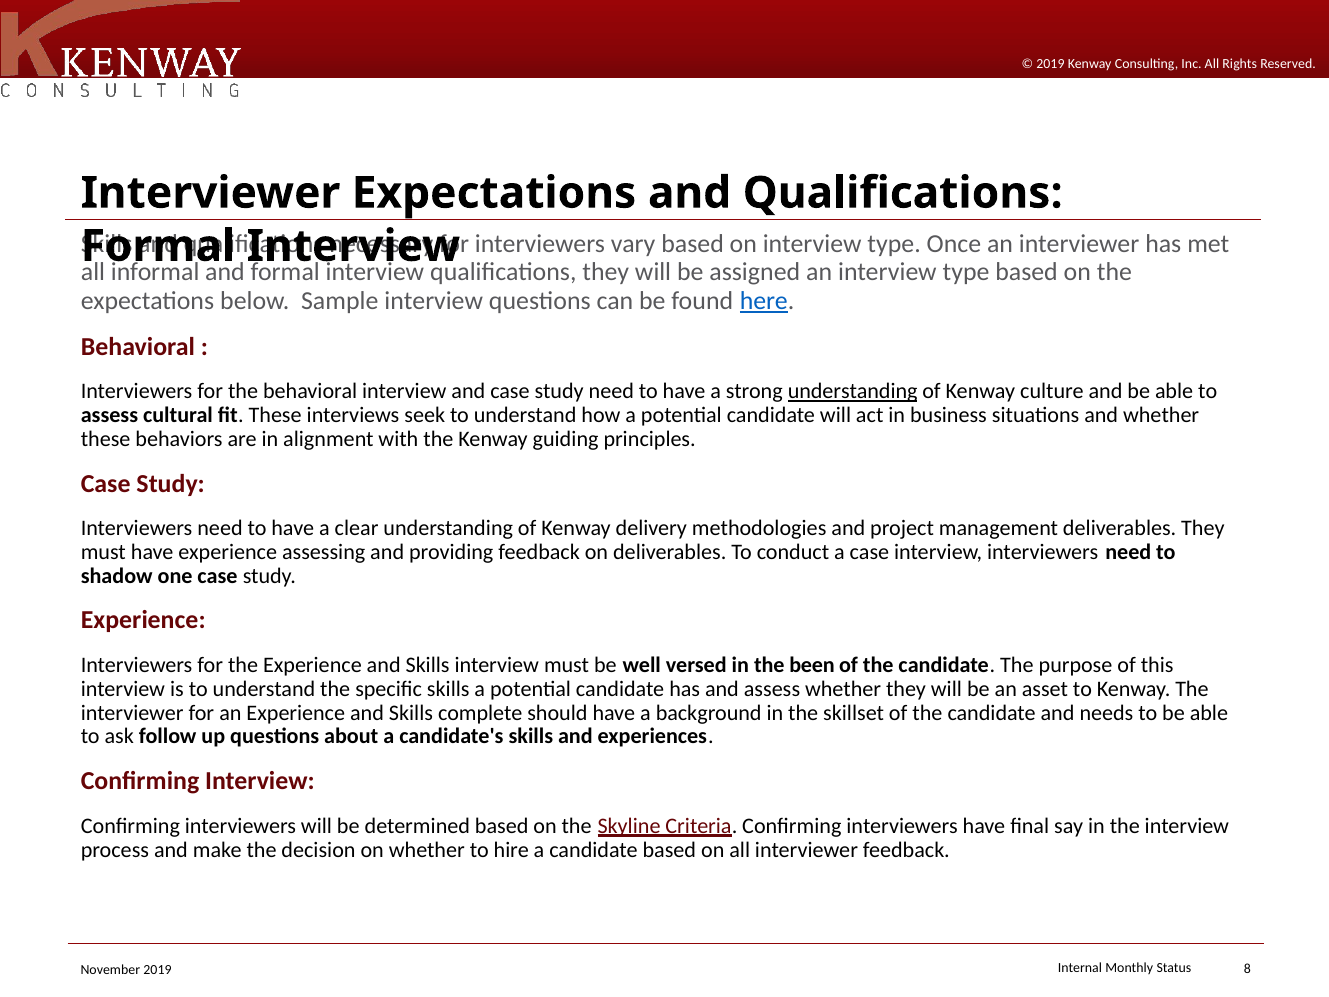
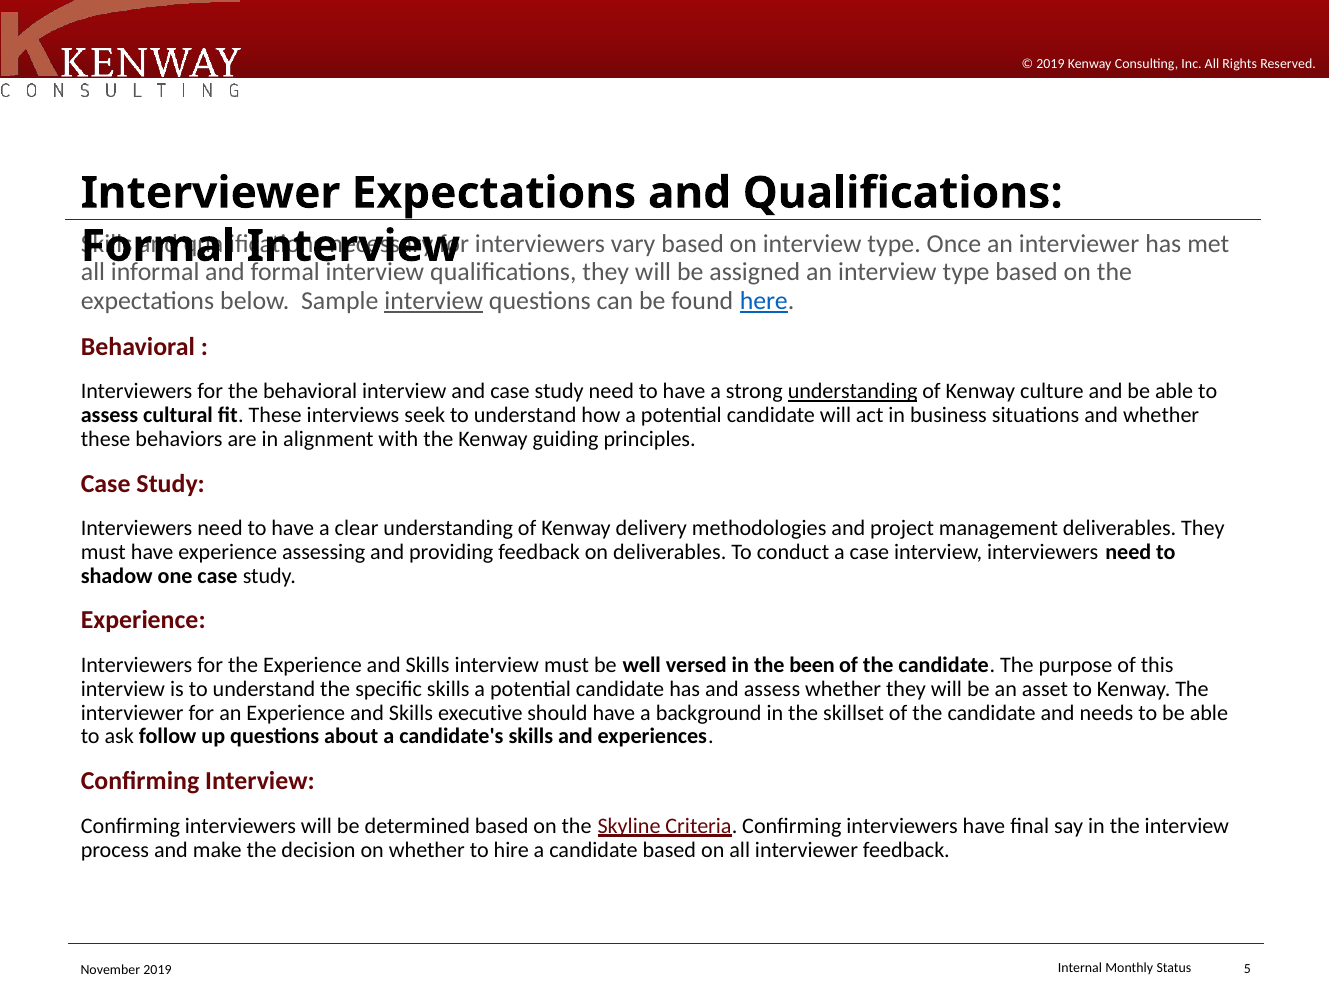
interview underline: none -> present (434, 301)
complete: complete -> executive (480, 713)
8: 8 -> 5 (1247, 968)
